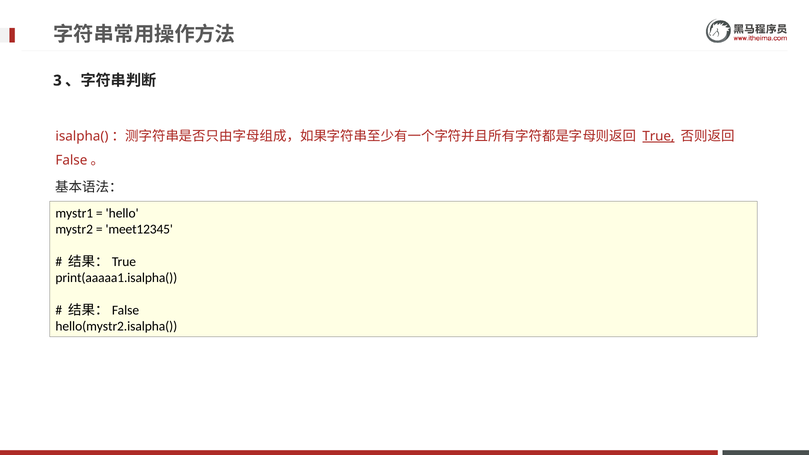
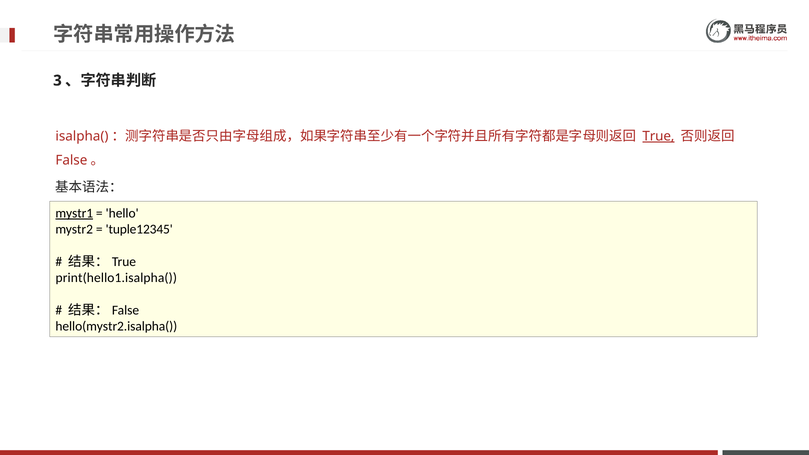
mystr1 underline: none -> present (74, 213)
meet12345: meet12345 -> tuple12345 (139, 229)
print(aaaaa1.isalpha(: print(aaaaa1.isalpha( -> print(hello1.isalpha( (116, 278)
